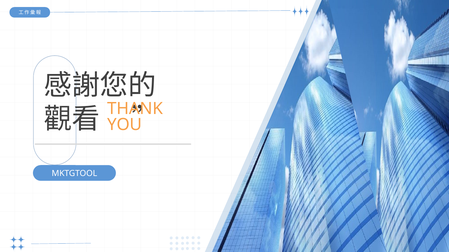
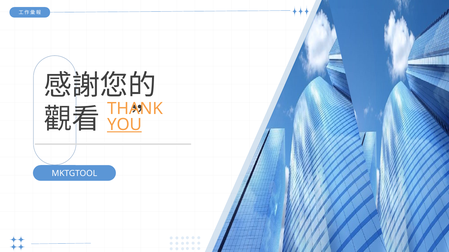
YOU underline: none -> present (124, 125)
